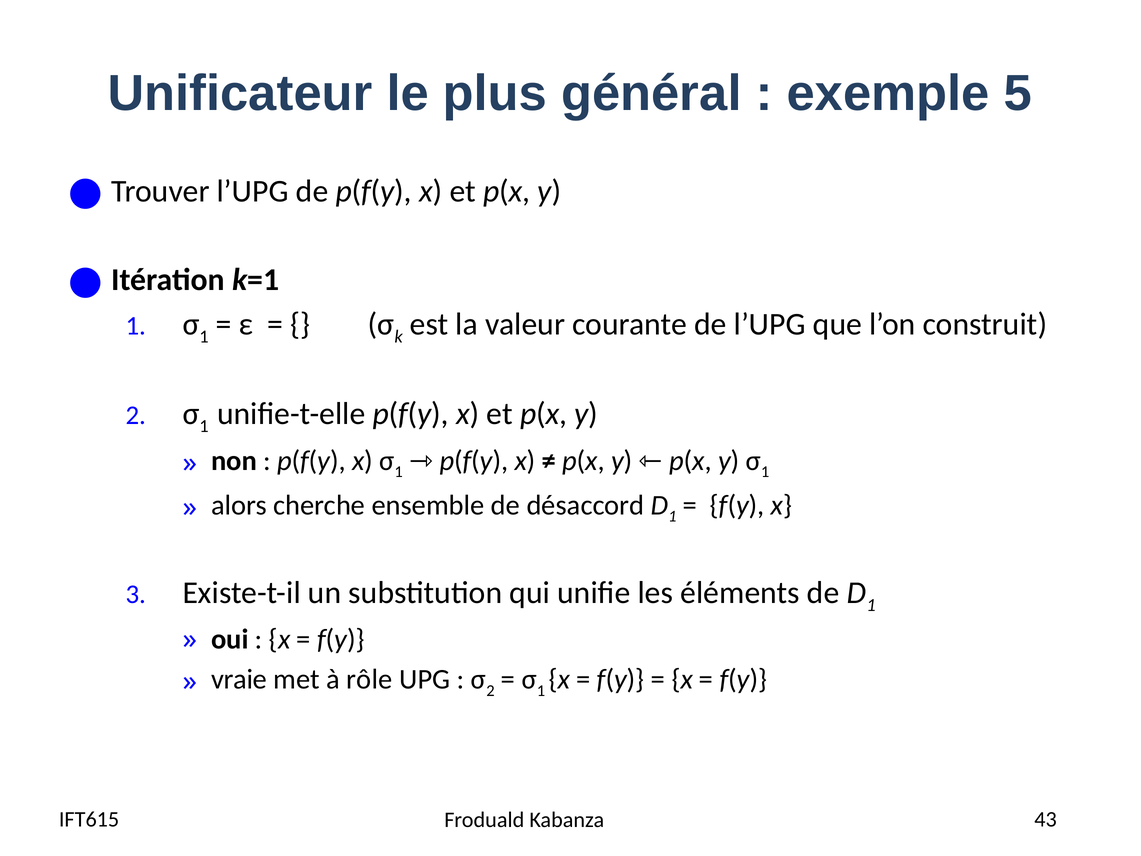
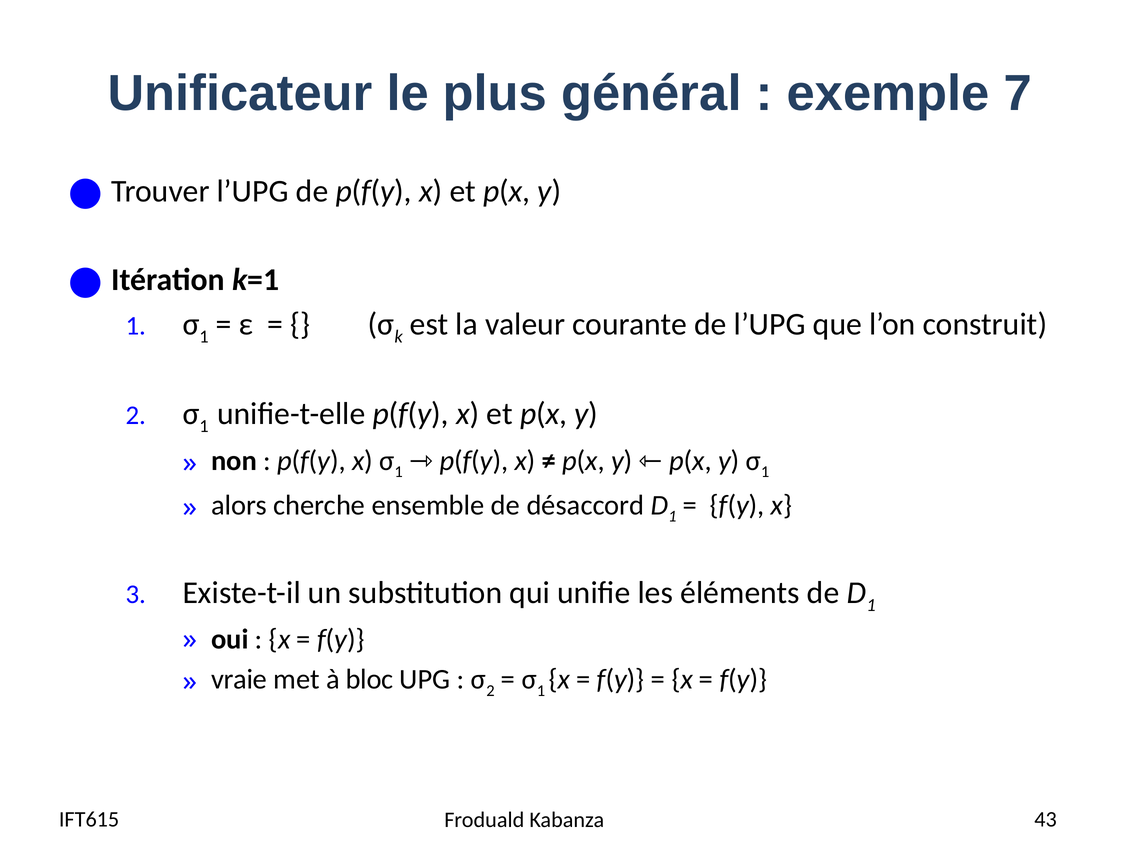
5: 5 -> 7 (1018, 94)
rôle: rôle -> bloc (370, 679)
